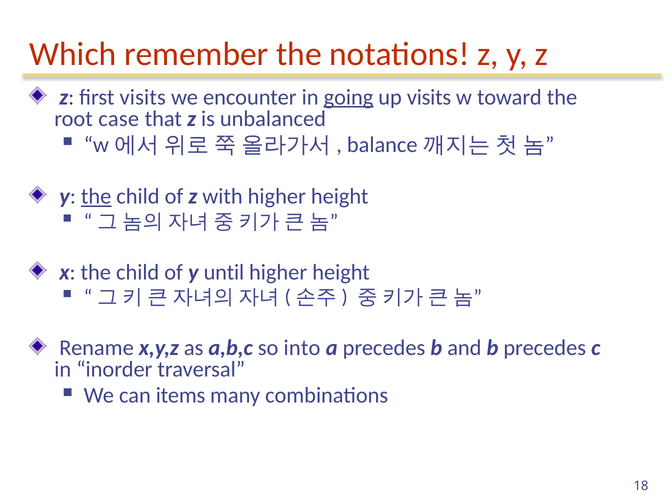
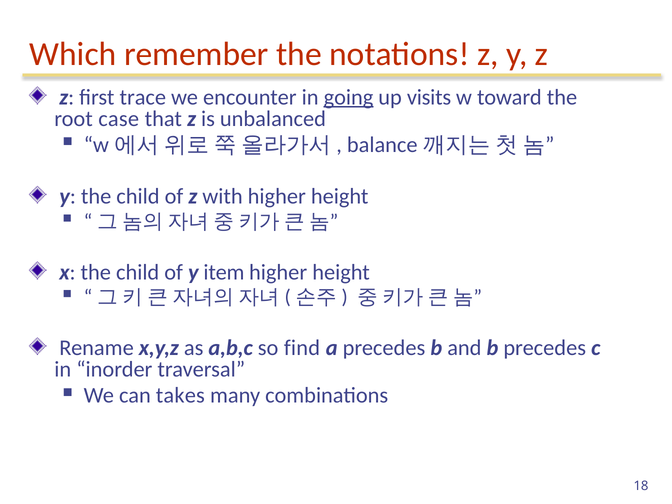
first visits: visits -> trace (143, 97)
the underline: present -> none (96, 197)
until: until -> item (224, 272)
into: into -> find (302, 348)
items: items -> takes (180, 396)
